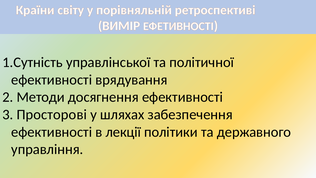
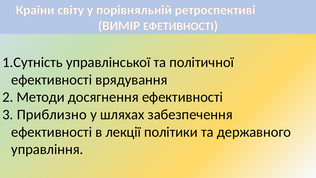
Просторові: Просторові -> Приблизно (52, 114)
